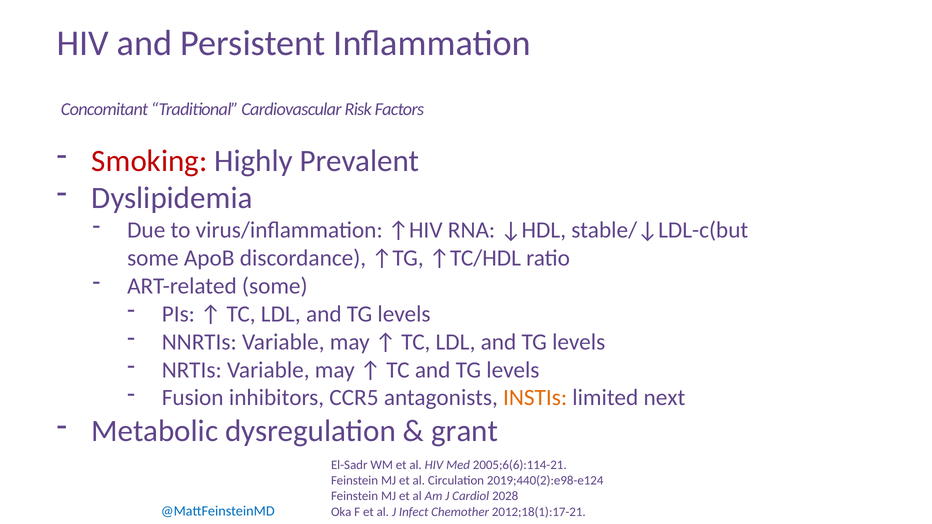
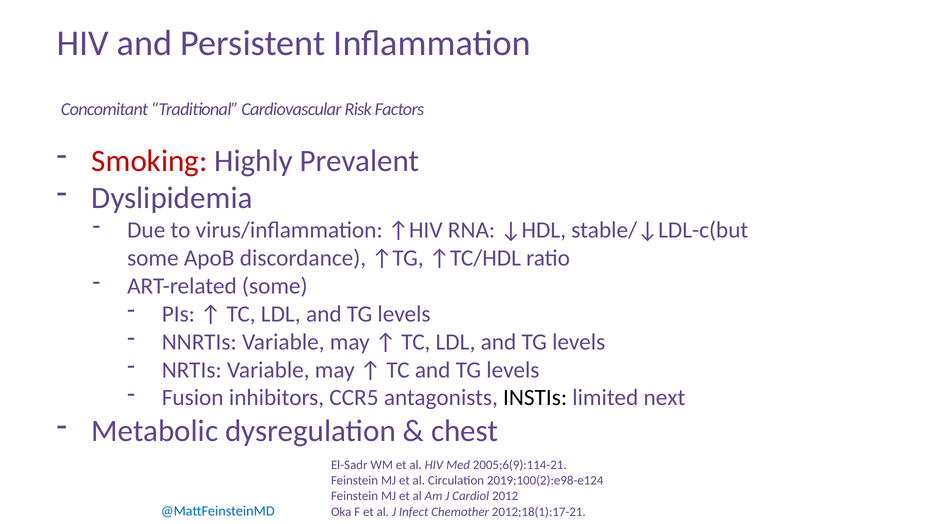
INSTIs colour: orange -> black (535, 398)
grant: grant -> chest (465, 431)
2005;6(6):114-21: 2005;6(6):114-21 -> 2005;6(9):114-21 (520, 465)
2019;440(2):e98-e124: 2019;440(2):e98-e124 -> 2019;100(2):e98-e124 (545, 481)
2028: 2028 -> 2012 (505, 496)
